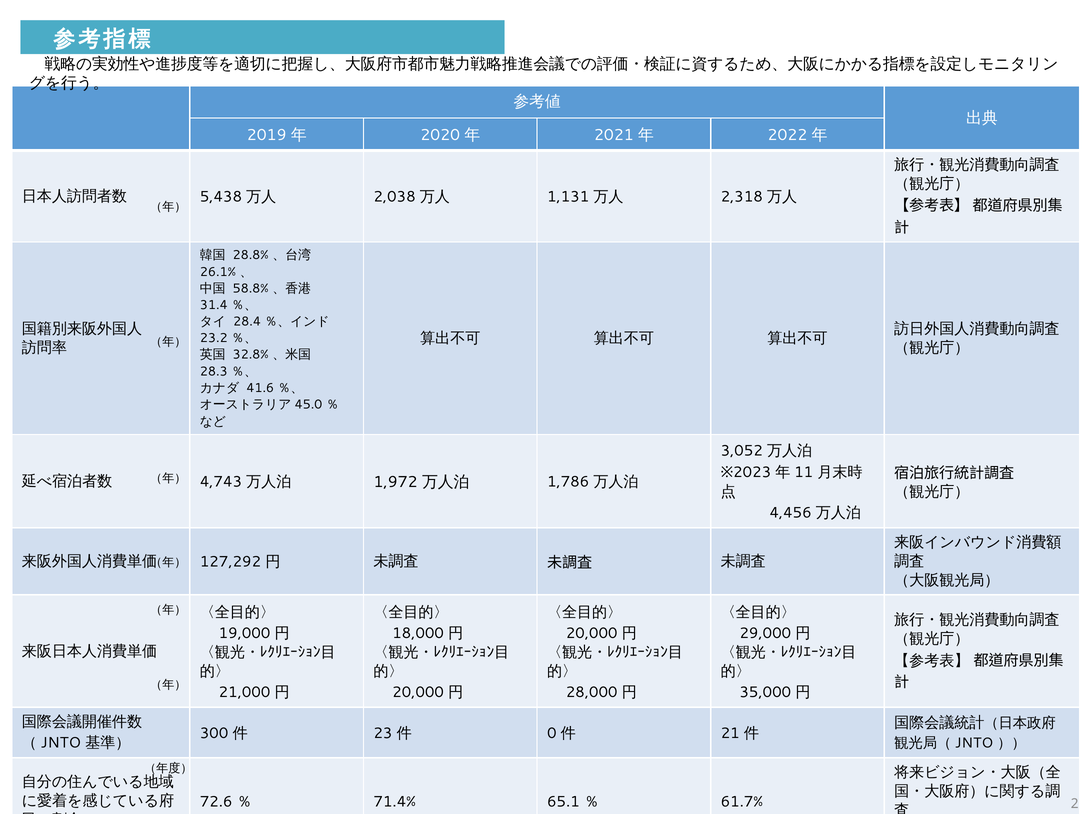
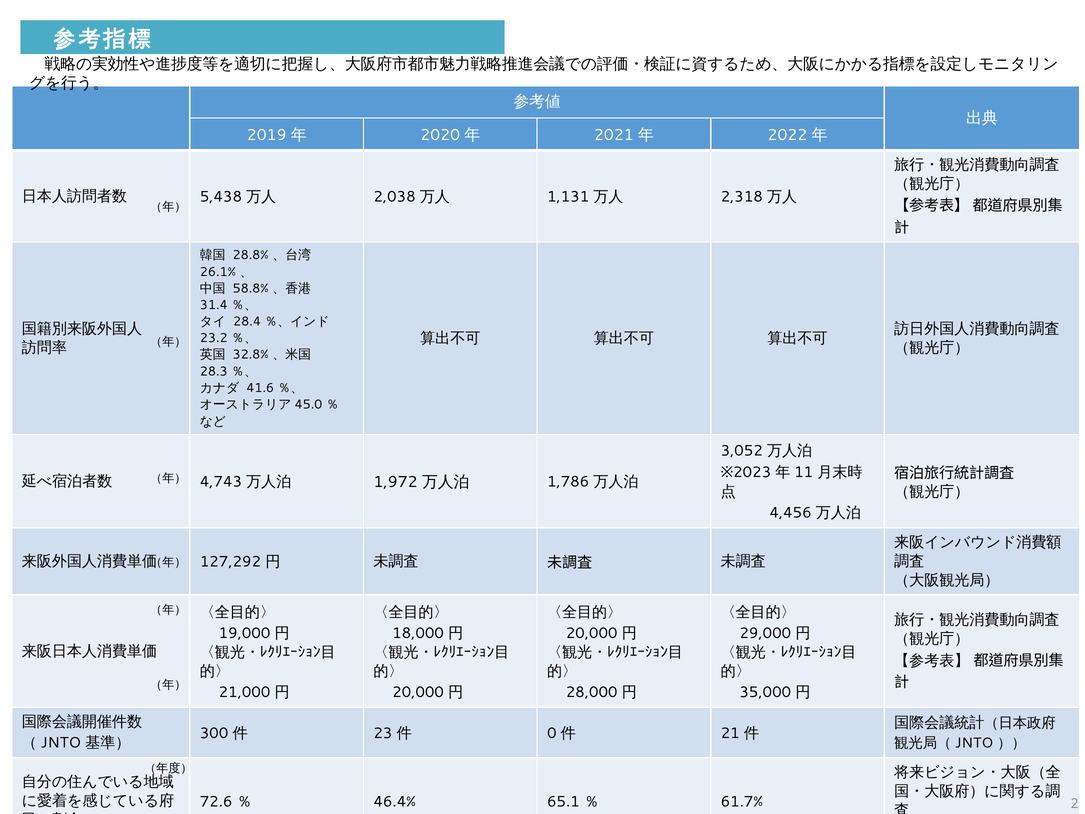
71.4%: 71.4% -> 46.4% (395, 801)
